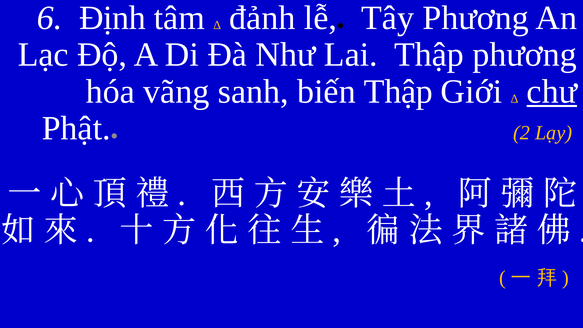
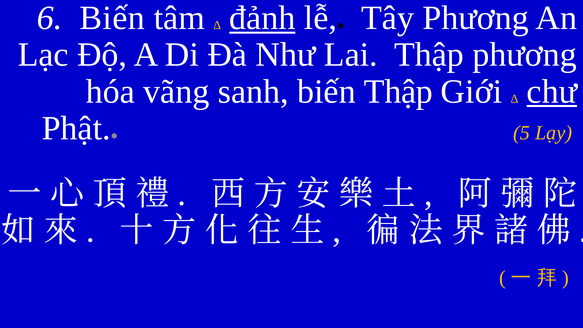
6 Định: Định -> Biến (112, 18)
đảnh underline: none -> present (262, 18)
2: 2 -> 5 (522, 133)
